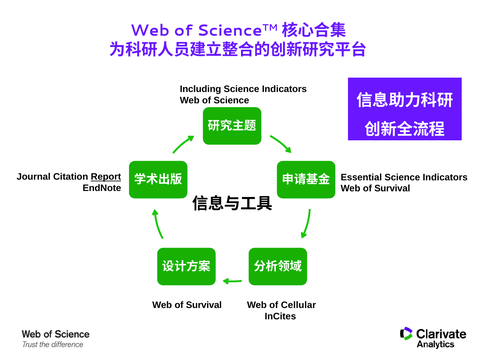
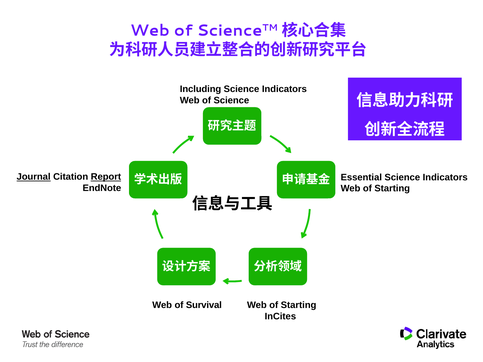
Journal underline: none -> present (34, 177)
Survival: Survival -> Starting (392, 189)
Cellular: Cellular -> Starting (299, 305)
